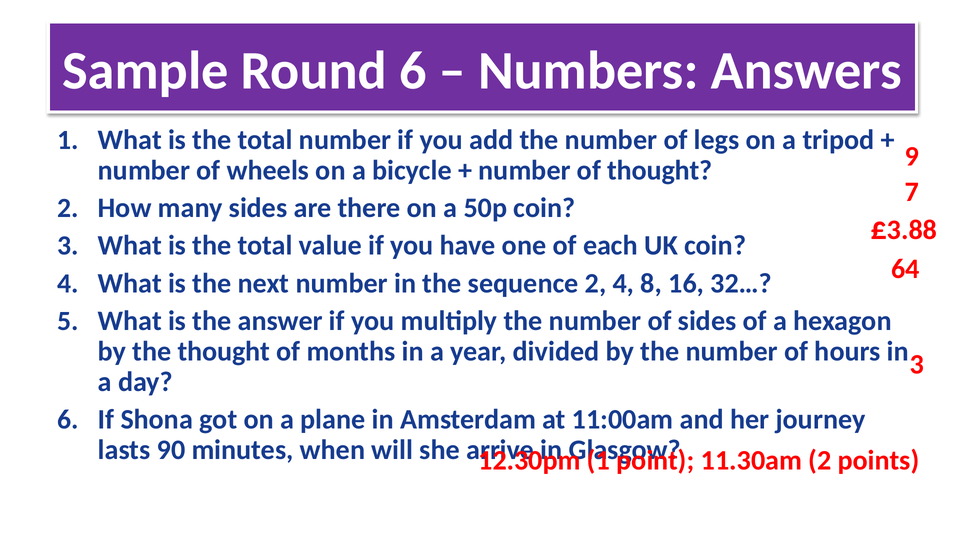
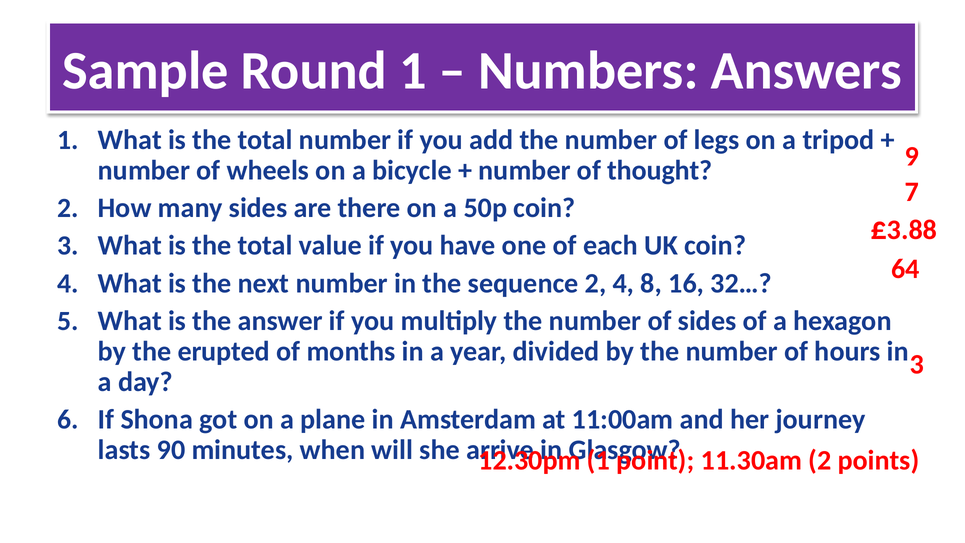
Round 6: 6 -> 1 (413, 71)
the thought: thought -> erupted (224, 351)
